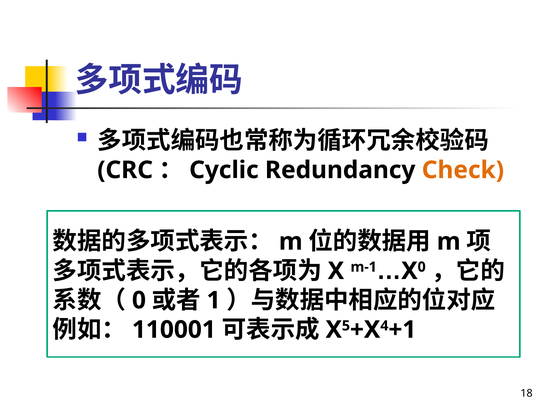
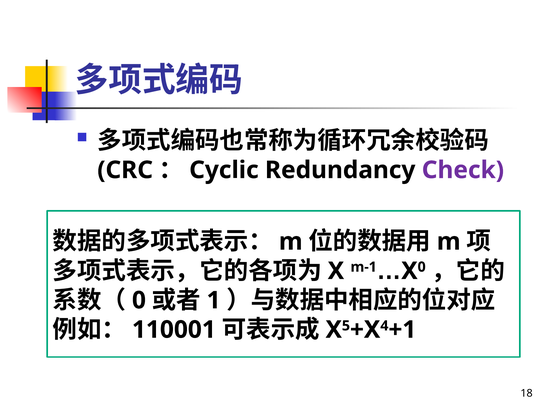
Check colour: orange -> purple (463, 170)
